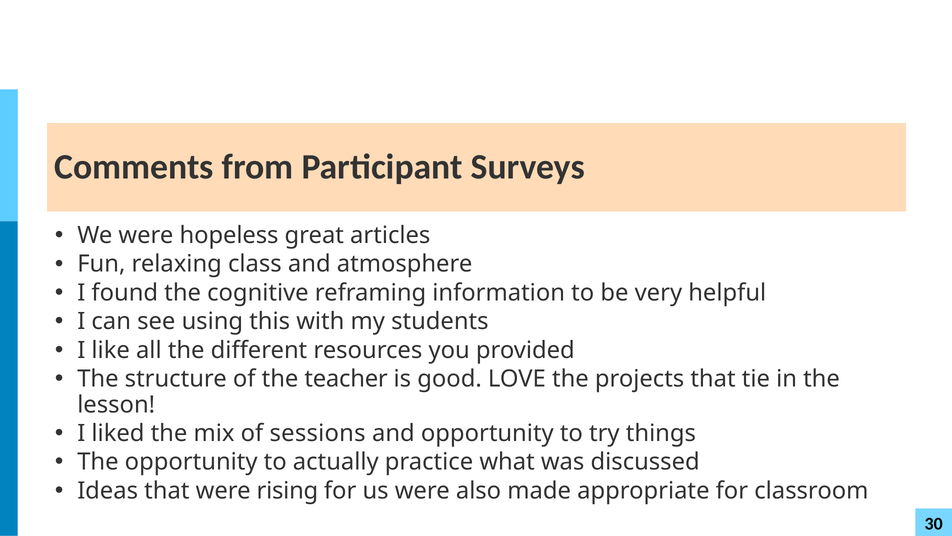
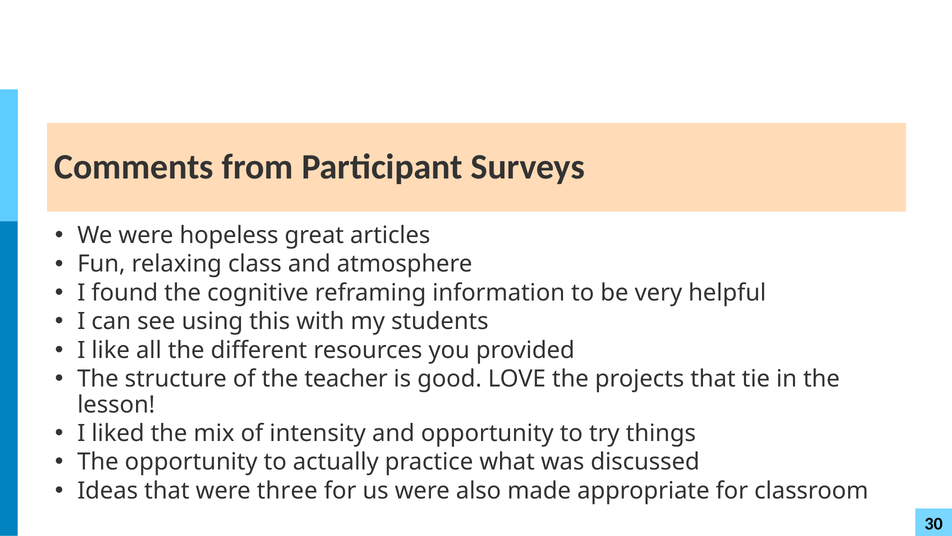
sessions: sessions -> intensity (318, 433)
rising: rising -> three (287, 490)
